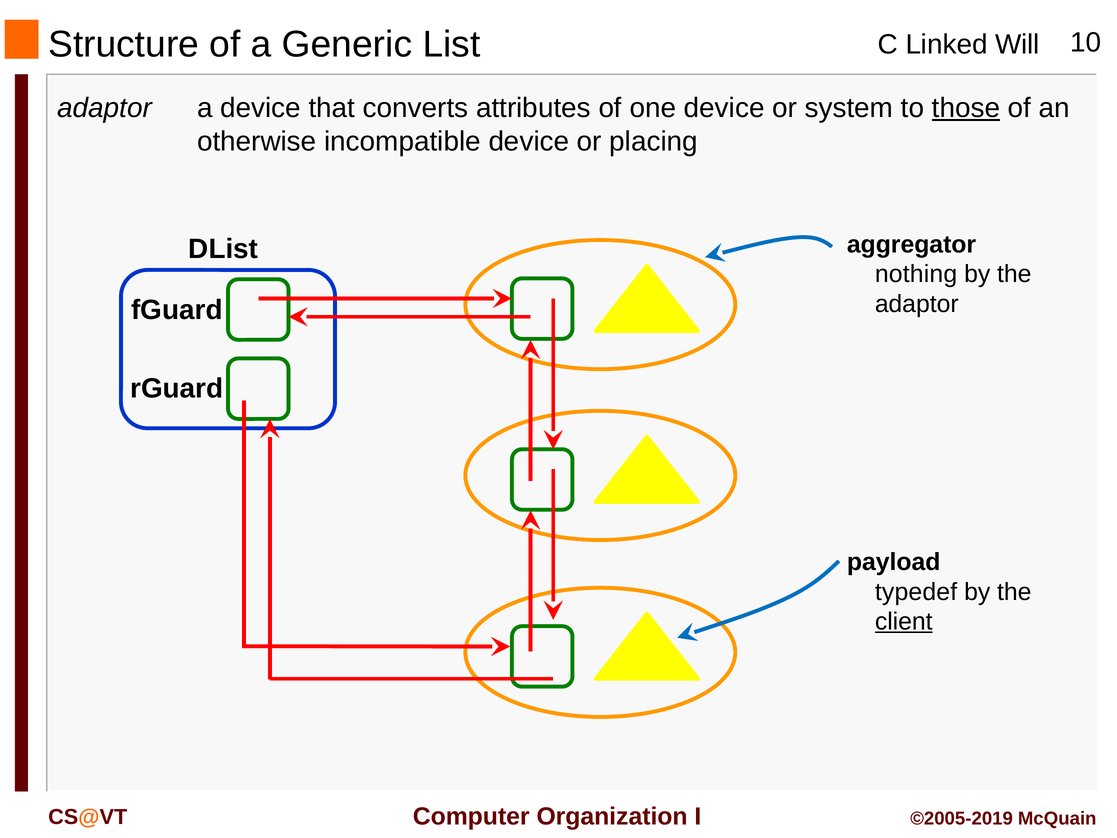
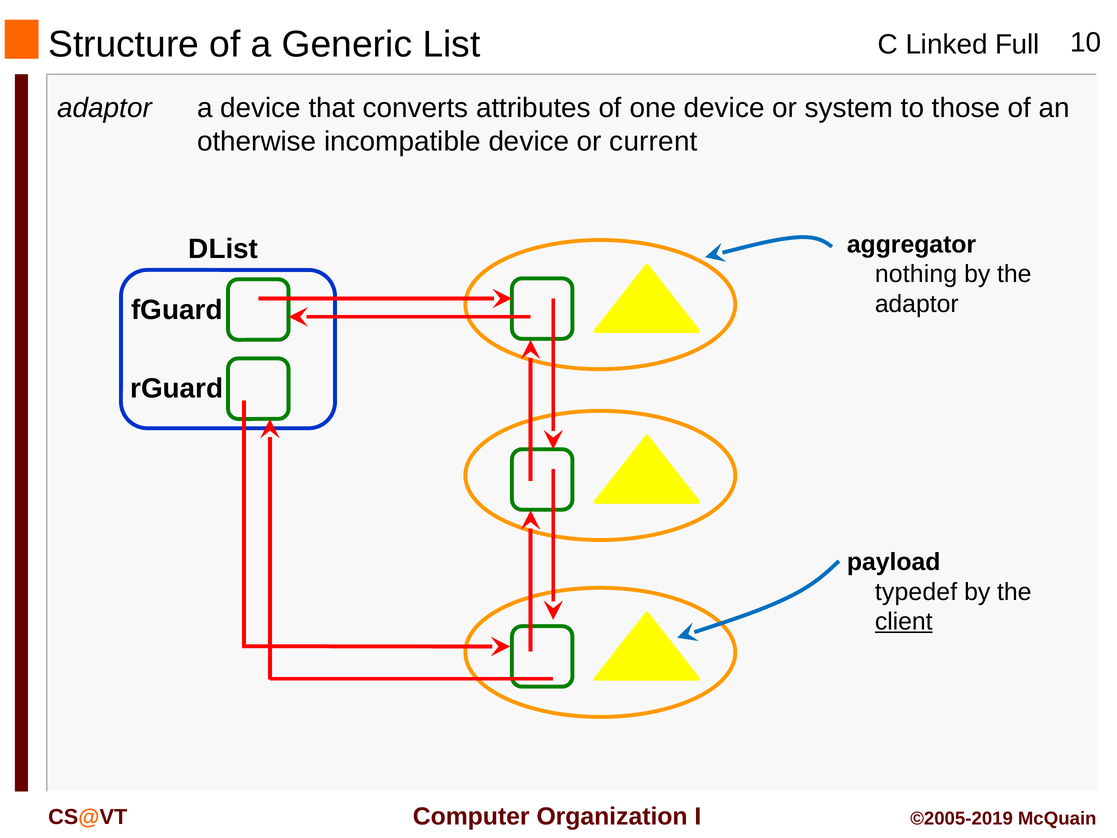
Will: Will -> Full (1017, 45)
those underline: present -> none (966, 108)
placing: placing -> current (653, 141)
